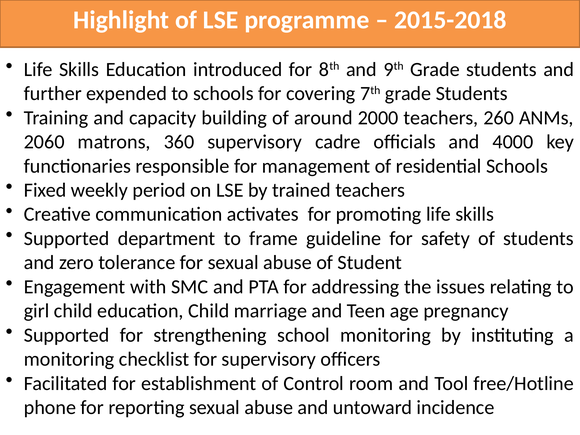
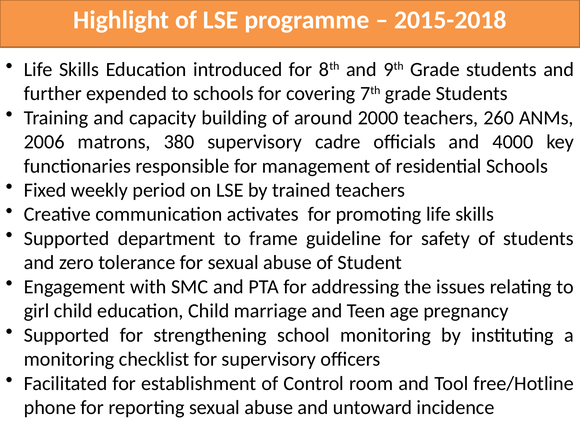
2060: 2060 -> 2006 (44, 142)
360: 360 -> 380 (179, 142)
